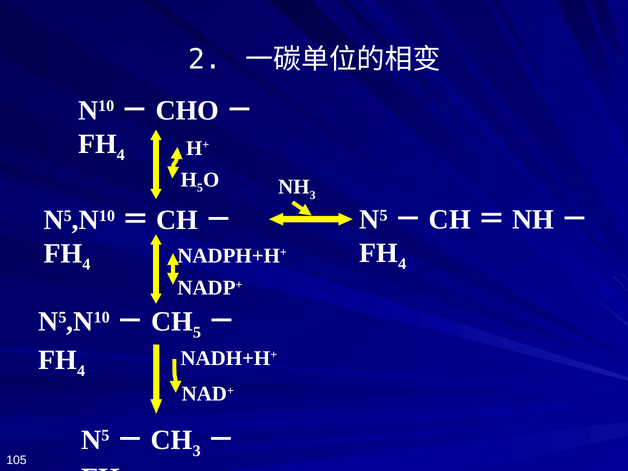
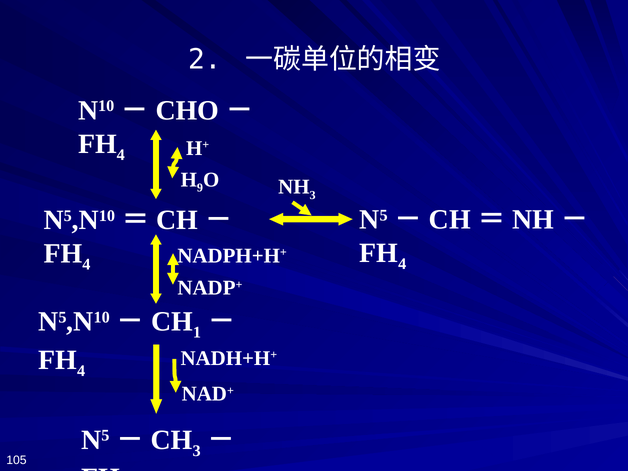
5: 5 -> 9 (200, 188)
5: 5 -> 1 (197, 333)
